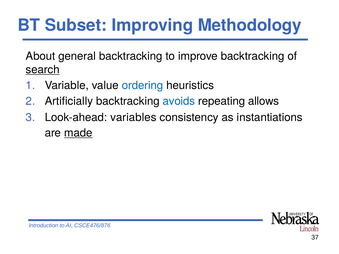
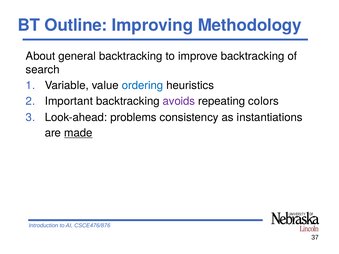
Subset: Subset -> Outline (76, 25)
search underline: present -> none (43, 70)
Artificially: Artificially -> Important (69, 101)
avoids colour: blue -> purple (179, 101)
allows: allows -> colors (263, 101)
variables: variables -> problems (133, 118)
